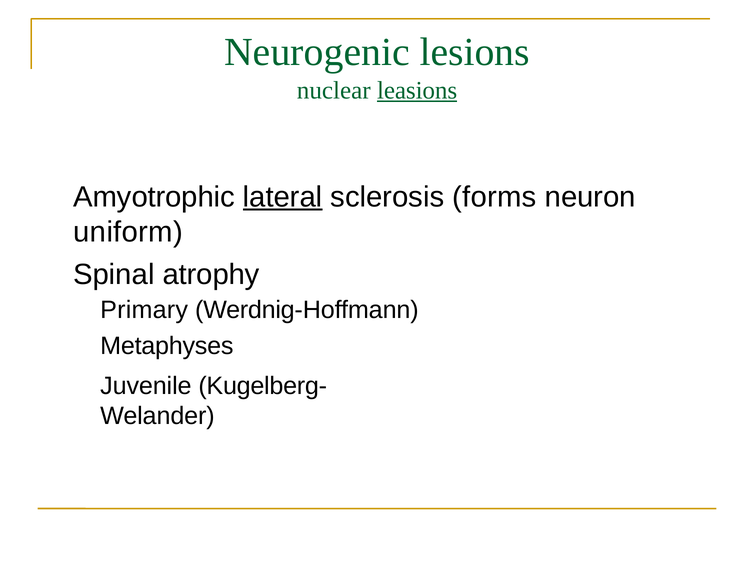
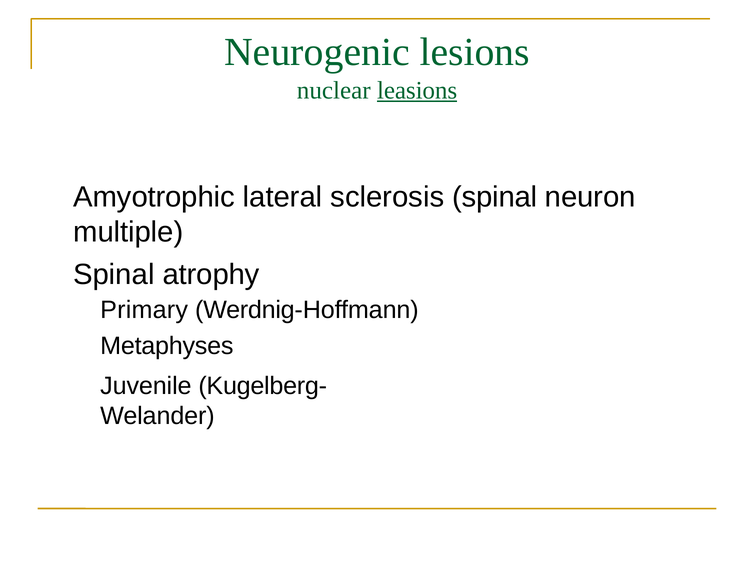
lateral underline: present -> none (283, 197)
sclerosis forms: forms -> spinal (495, 197)
uniform: uniform -> multiple (128, 232)
